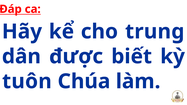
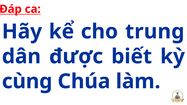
tuôn: tuôn -> cùng (27, 82)
